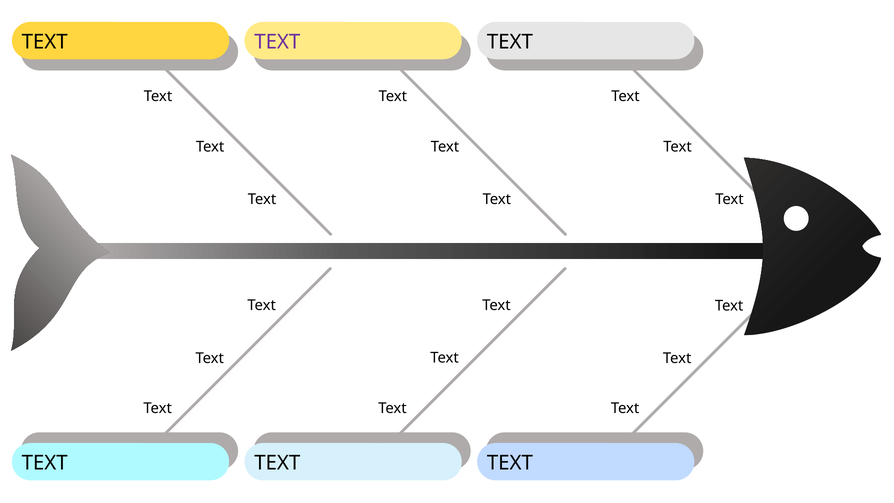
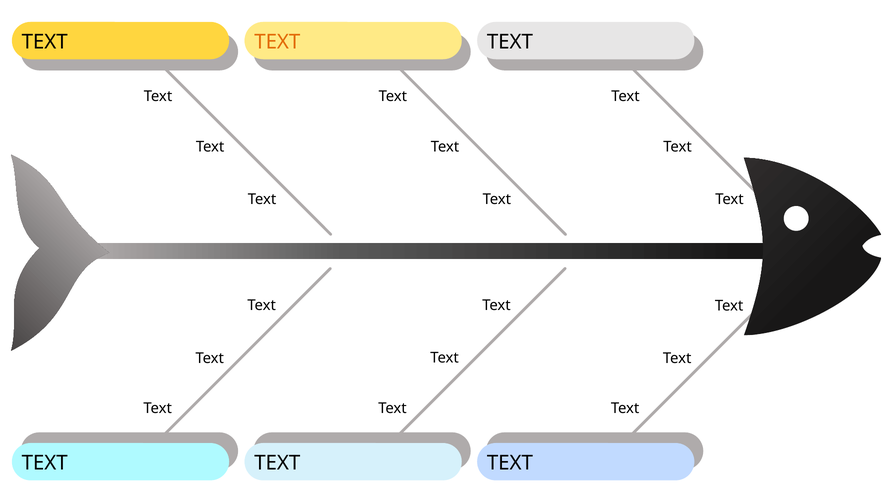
TEXT colour: purple -> orange (277, 42)
